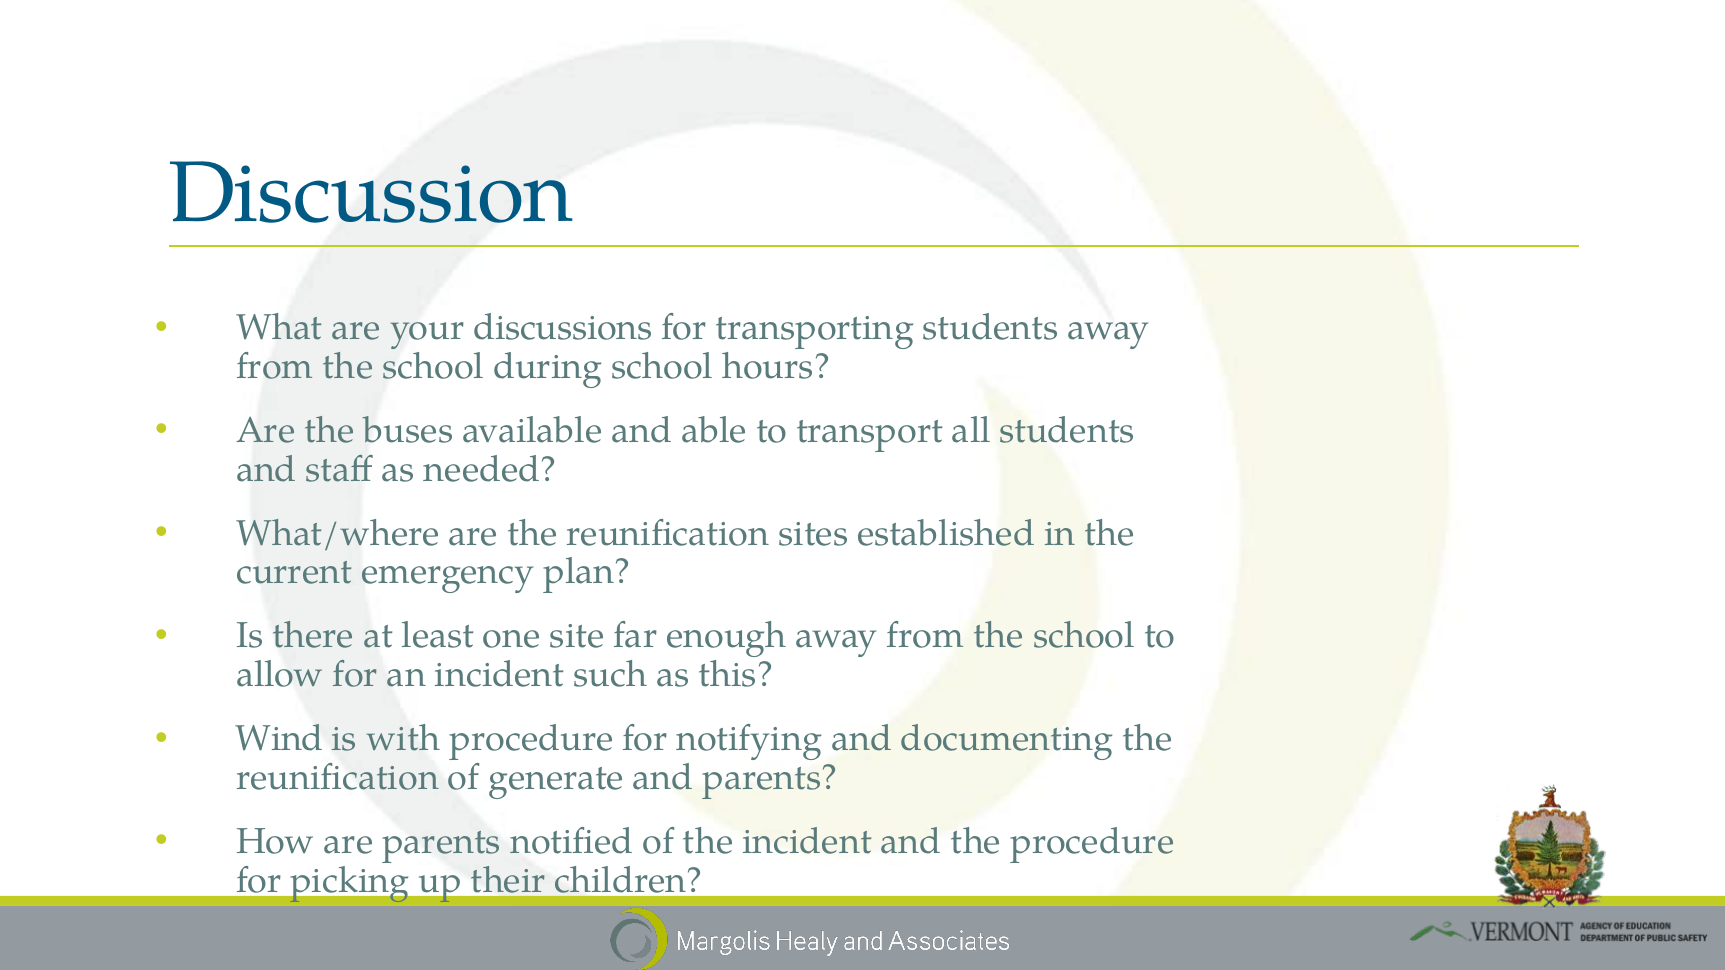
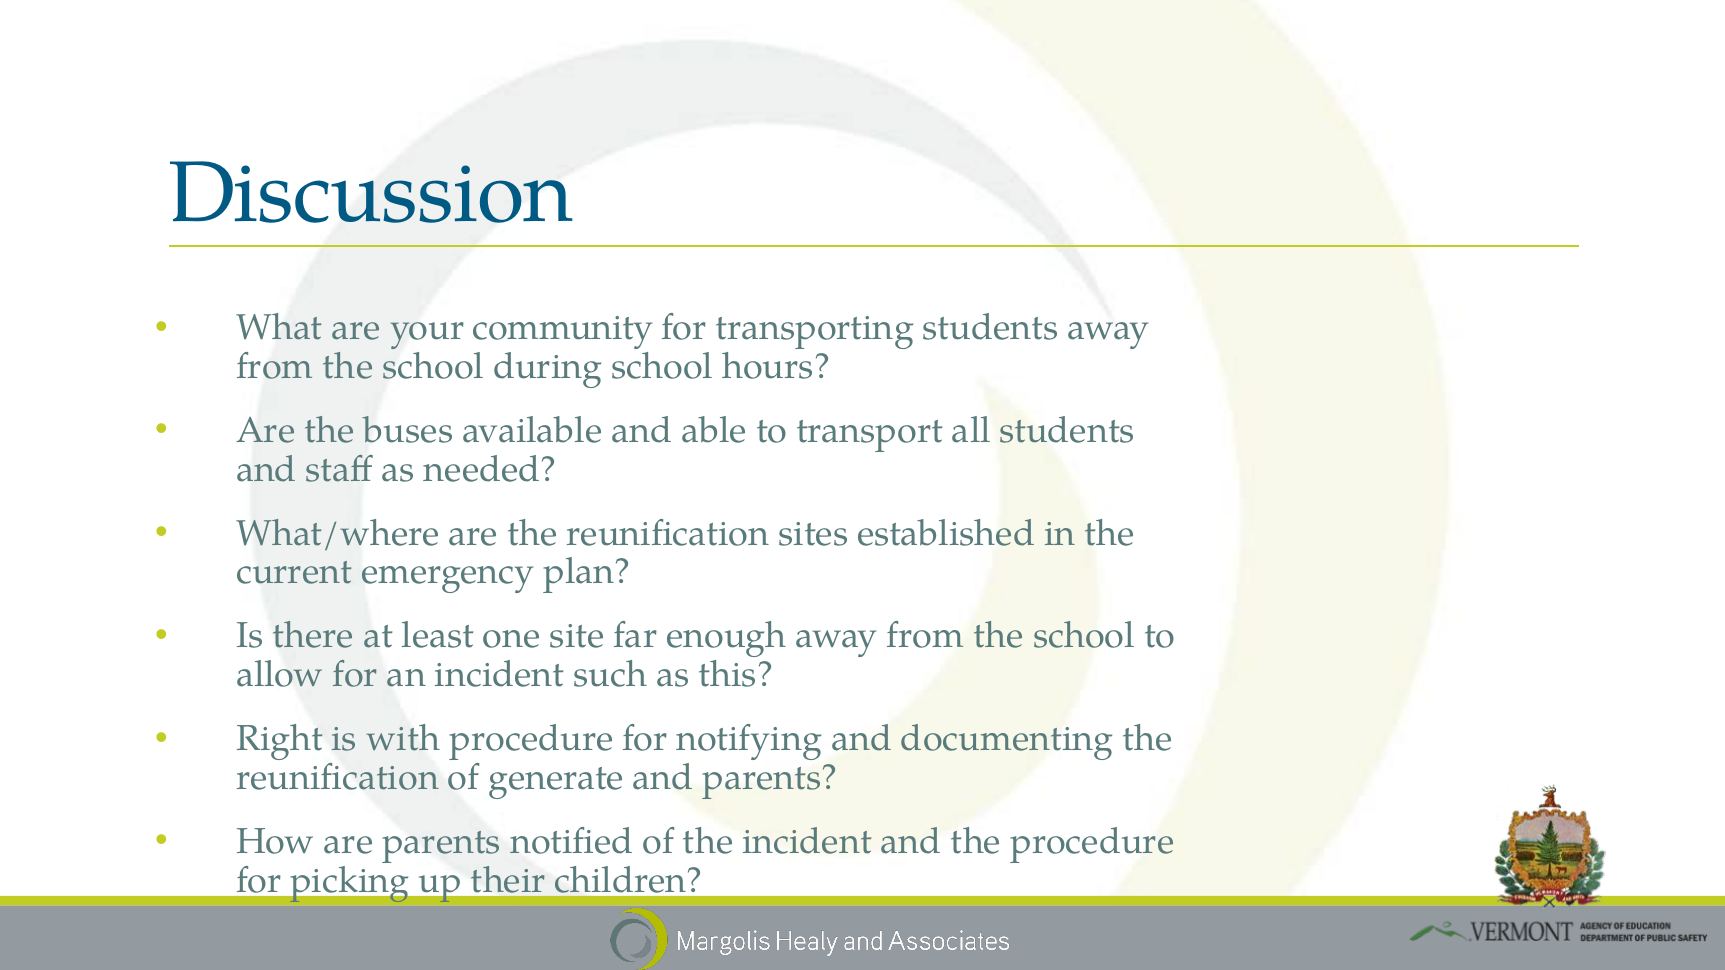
discussions: discussions -> community (563, 328)
Wind: Wind -> Right (279, 739)
